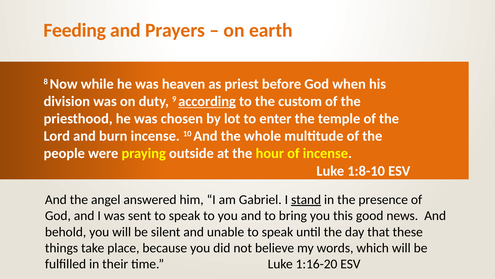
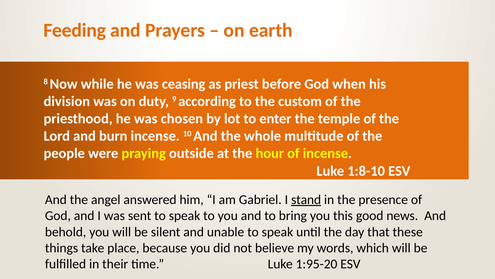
heaven: heaven -> ceasing (184, 84)
according underline: present -> none (207, 101)
1:16-20: 1:16-20 -> 1:95-20 (317, 264)
